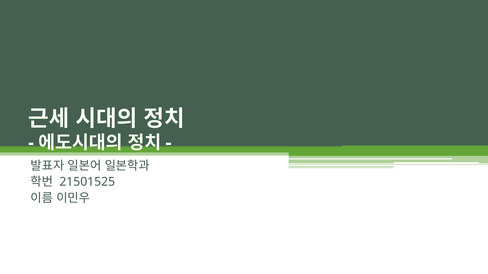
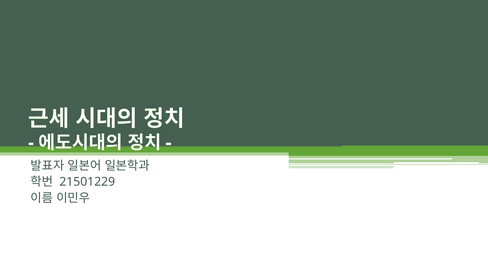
21501525: 21501525 -> 21501229 (87, 182)
